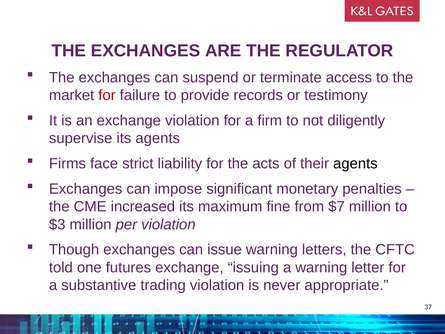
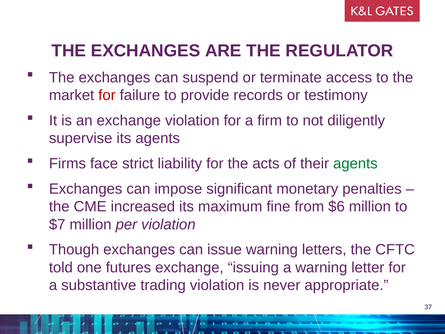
agents colour: black -> green (355, 164)
$7: $7 -> $6 (336, 207)
$3: $3 -> $7 (57, 224)
